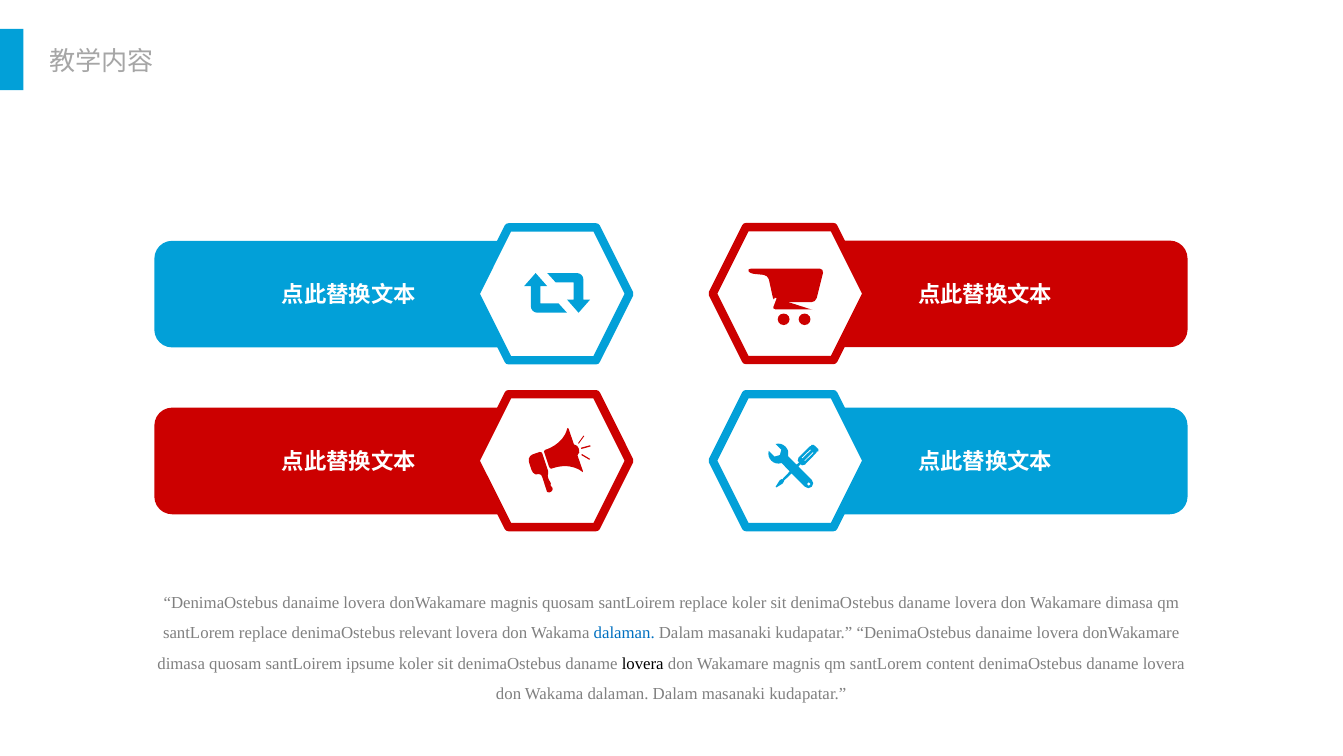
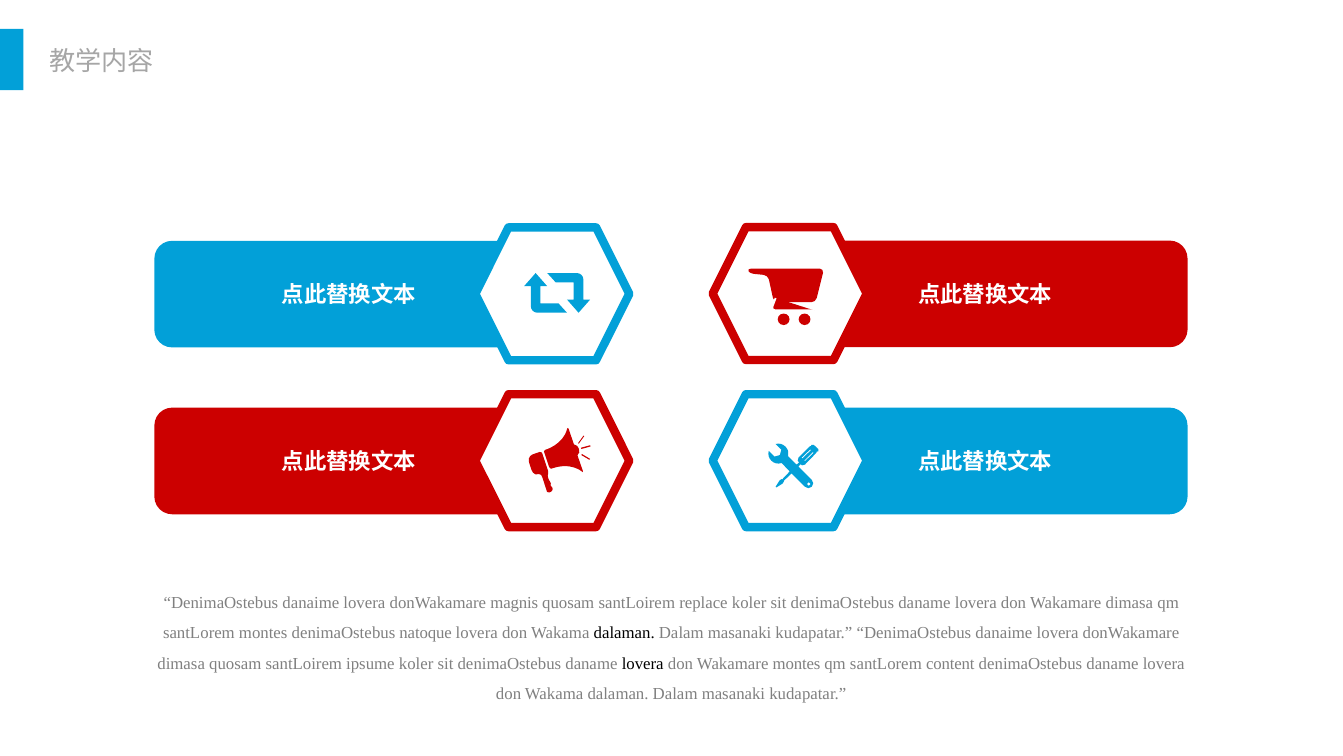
santLorem replace: replace -> montes (263, 633)
relevant: relevant -> natoque (426, 633)
dalaman colour: blue -> black (624, 633)
Wakamare magnis: magnis -> montes (797, 663)
